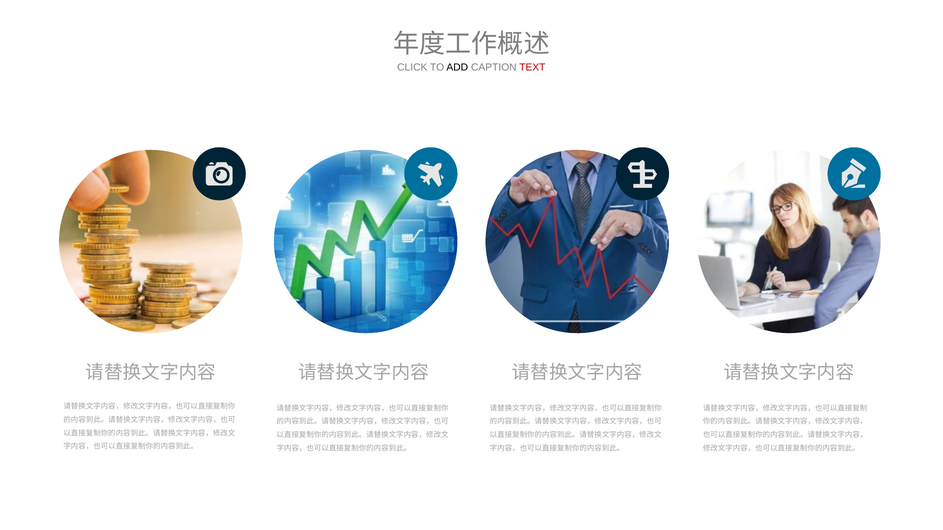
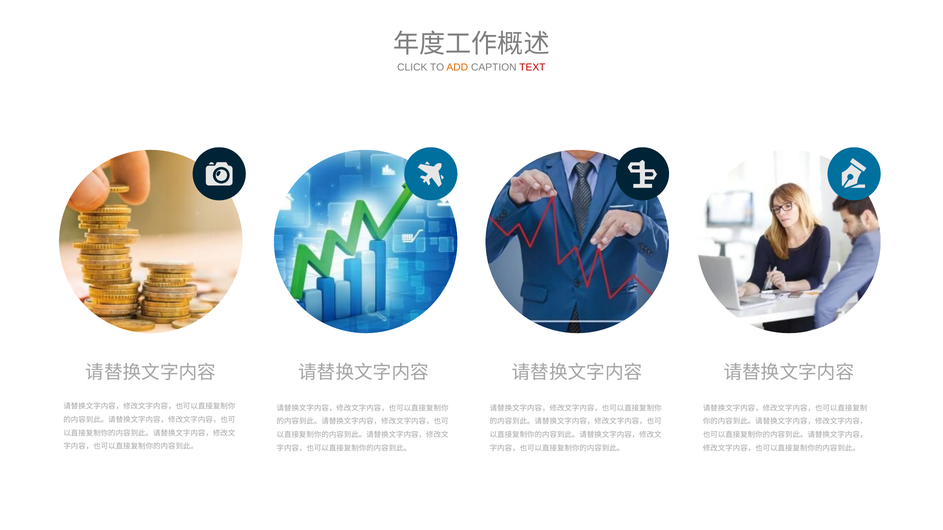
ADD colour: black -> orange (457, 67)
